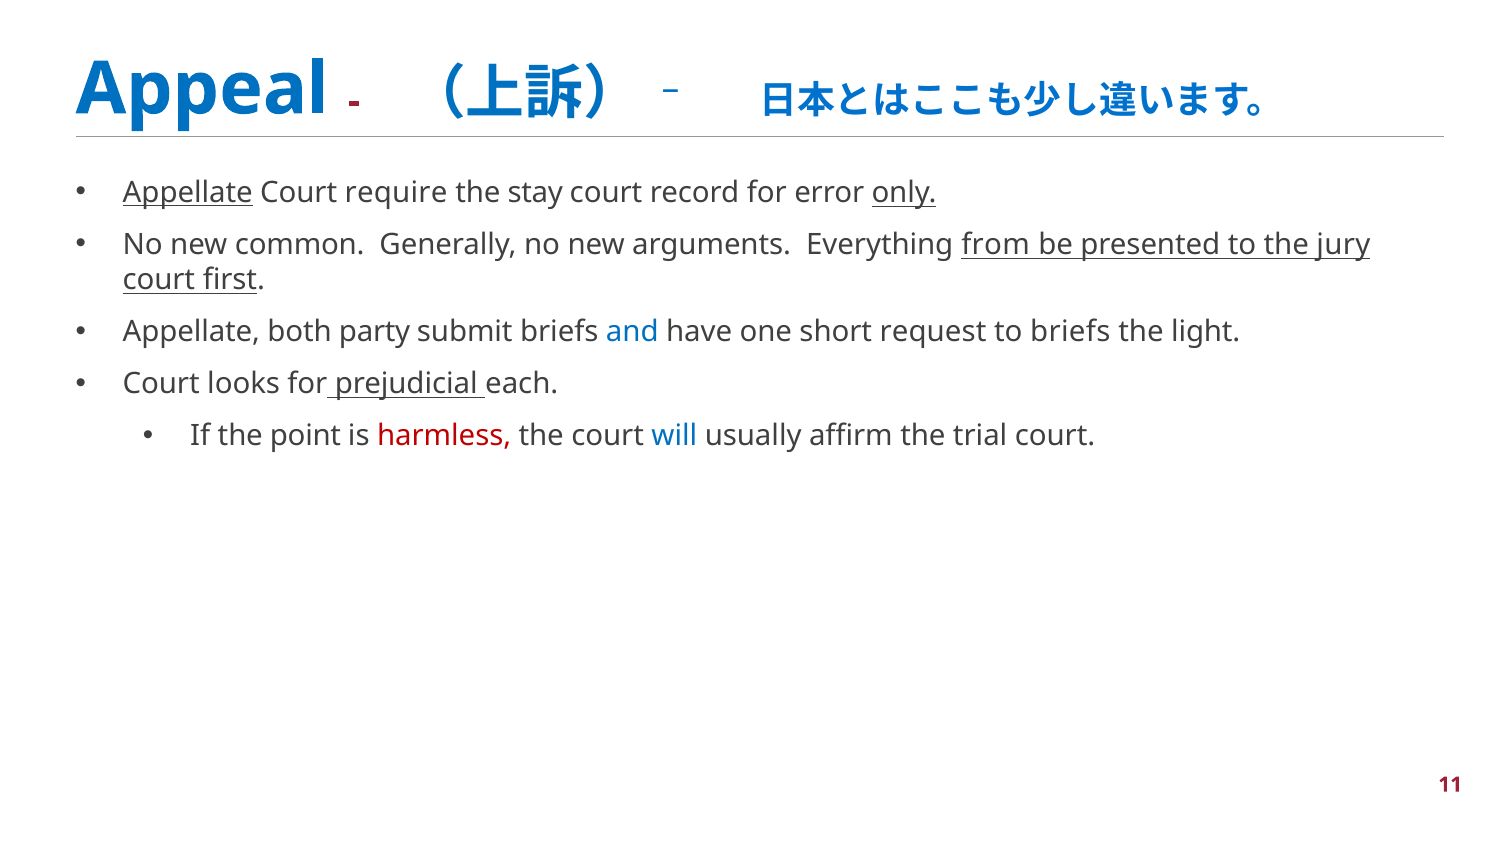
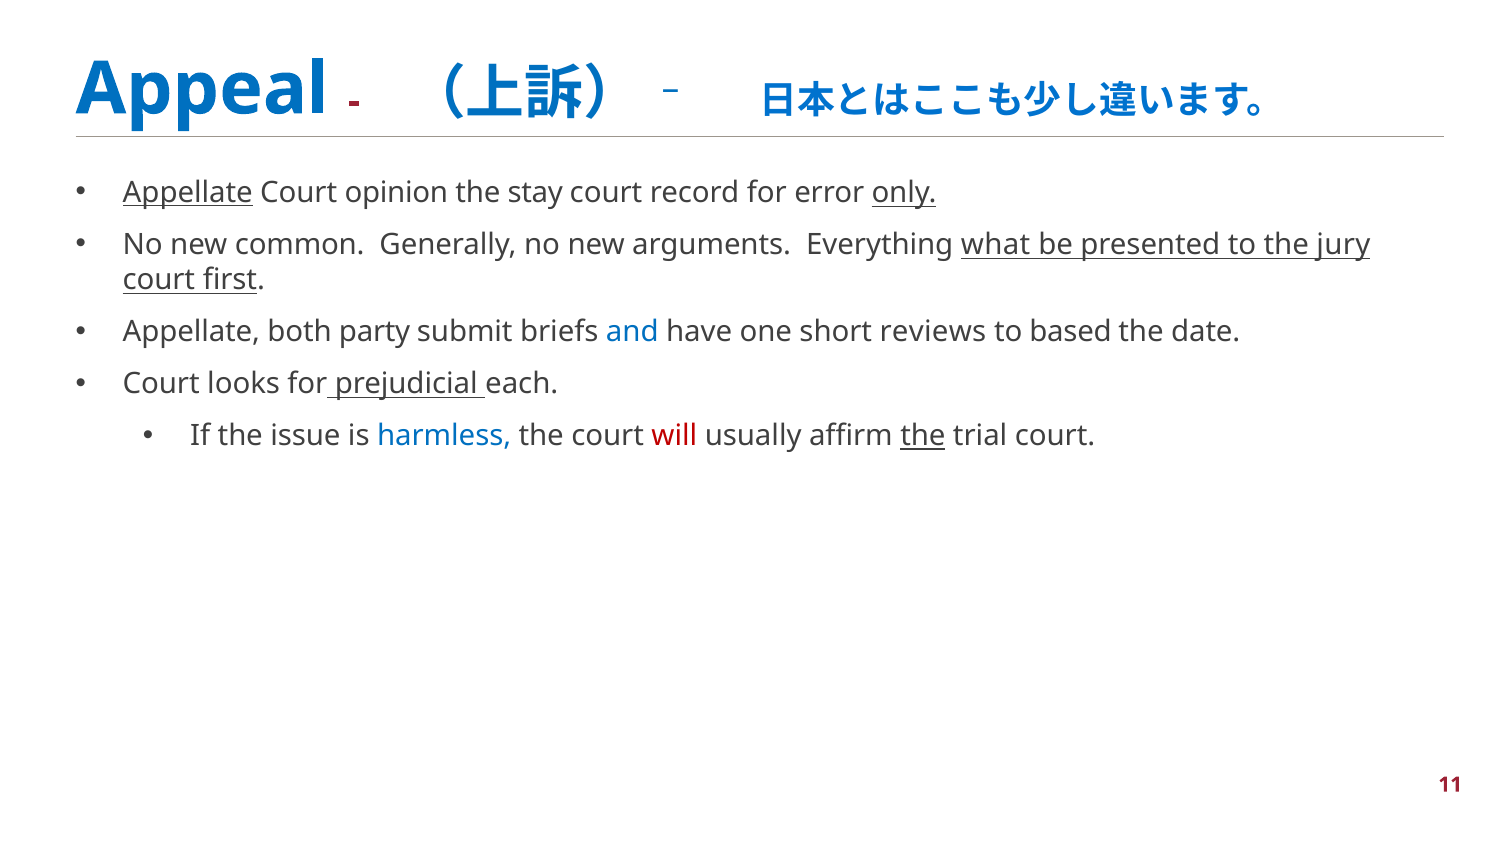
require: require -> opinion (396, 193)
from: from -> what (996, 245)
request: request -> reviews (933, 332)
to briefs: briefs -> based (1071, 332)
light: light -> date (1206, 332)
point: point -> issue (305, 436)
harmless colour: red -> blue (444, 436)
will colour: blue -> red (674, 436)
the underline: none -> present (923, 436)
